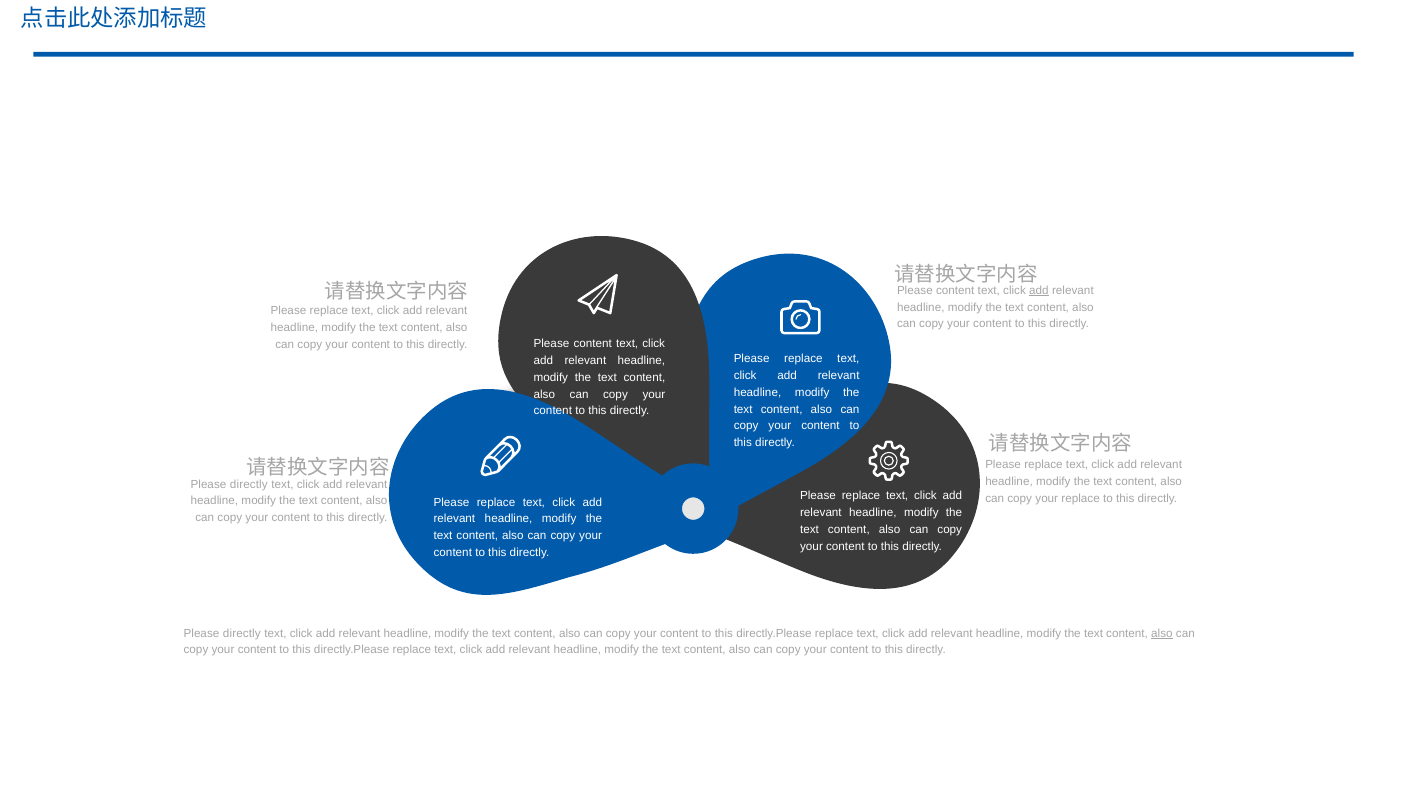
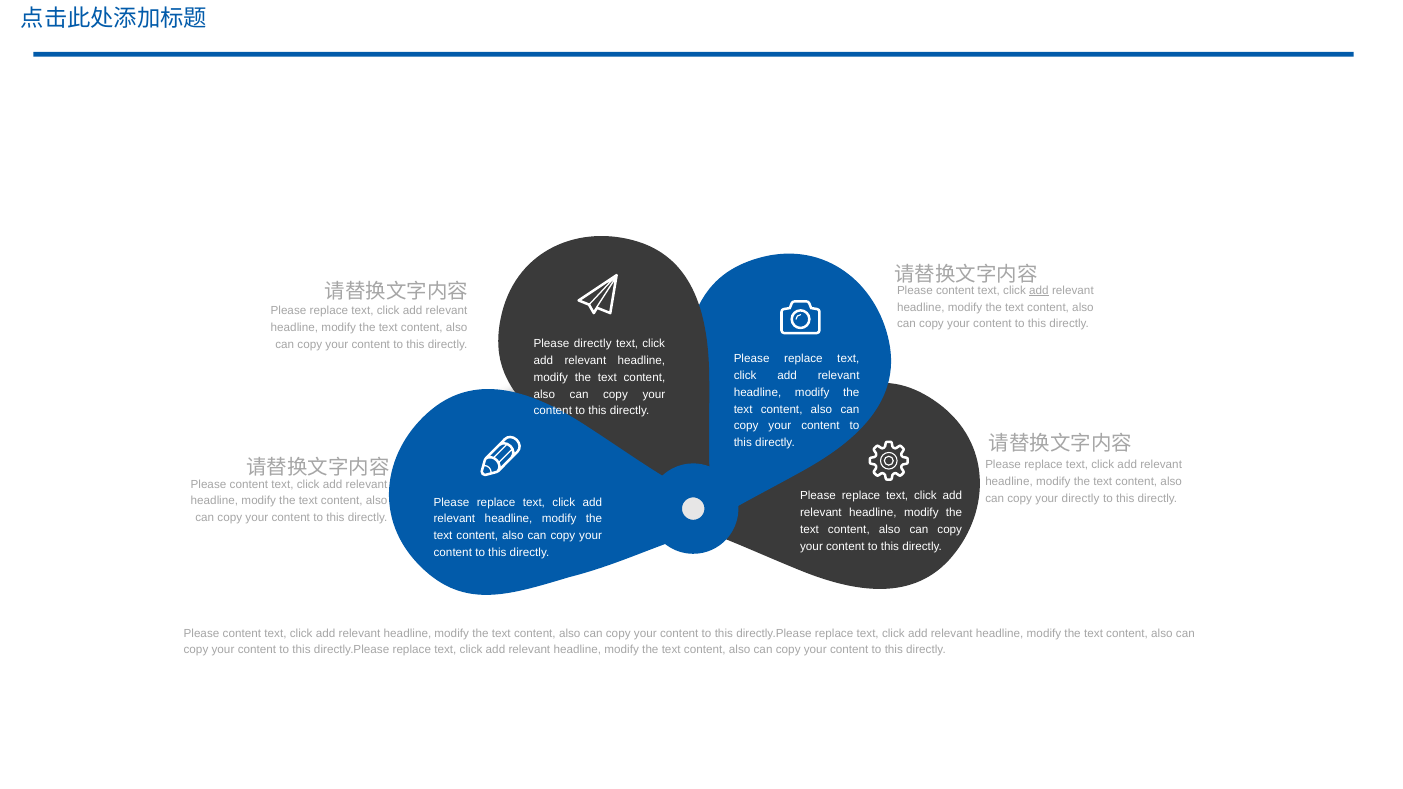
content: content -> directly (593, 344)
directly: directly -> content (249, 484)
your replace: replace -> directly (1081, 498)
directly: directly -> content (242, 633)
also underline: present -> none (1162, 633)
